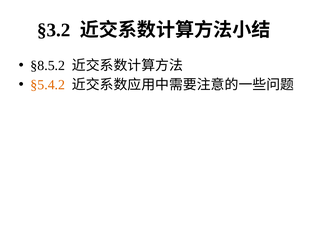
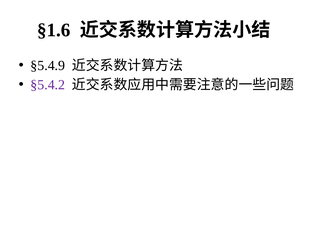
§3.2: §3.2 -> §1.6 (54, 30)
§8.5.2: §8.5.2 -> §5.4.9 (48, 65)
§5.4.2 colour: orange -> purple (48, 85)
